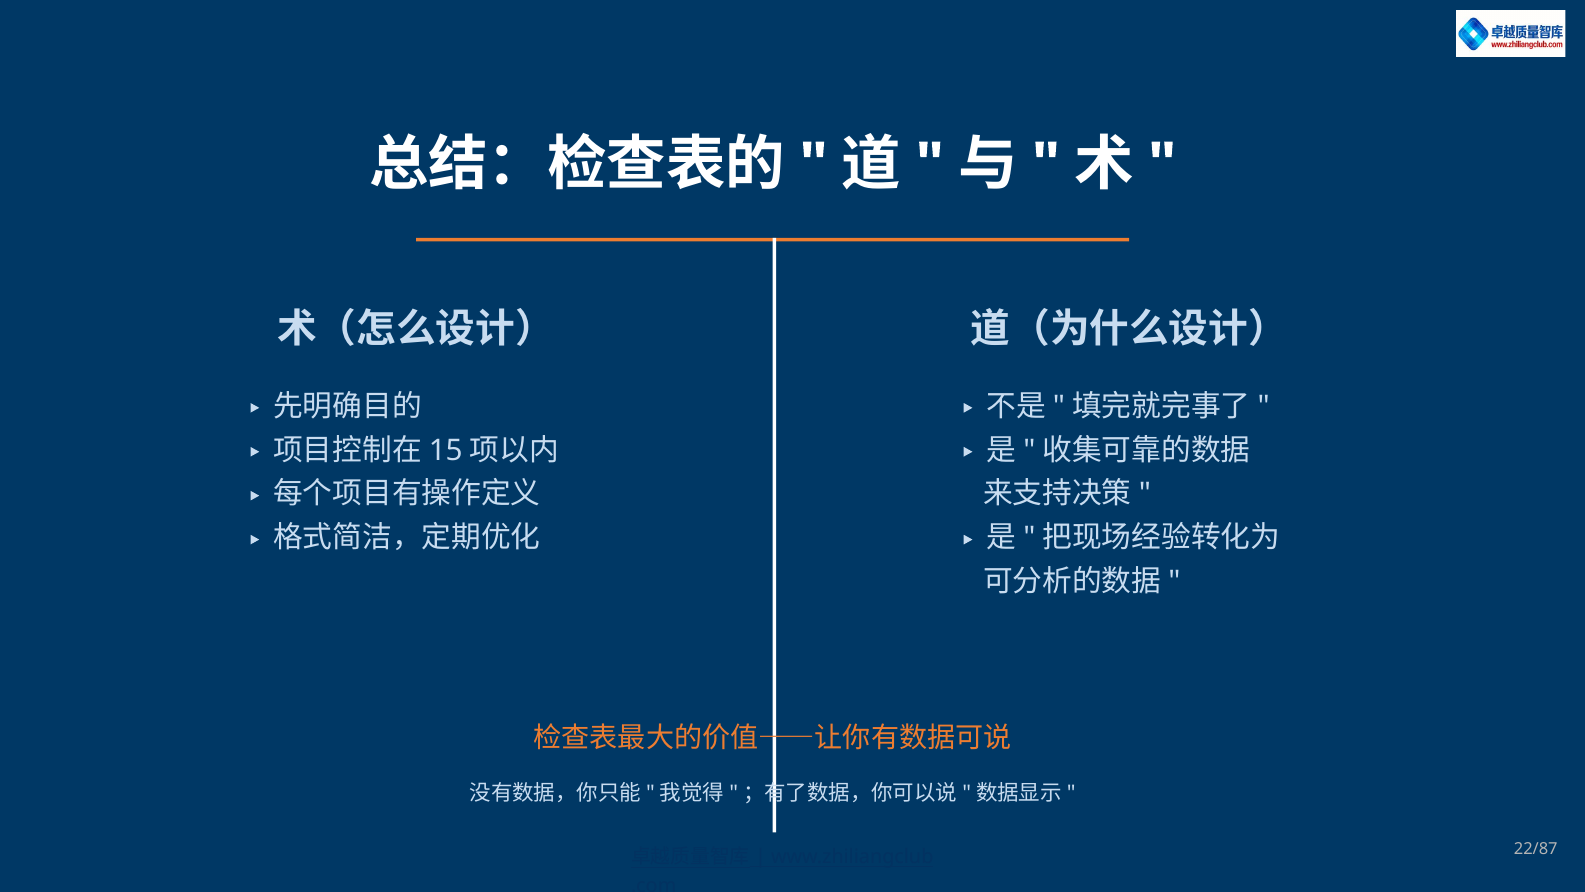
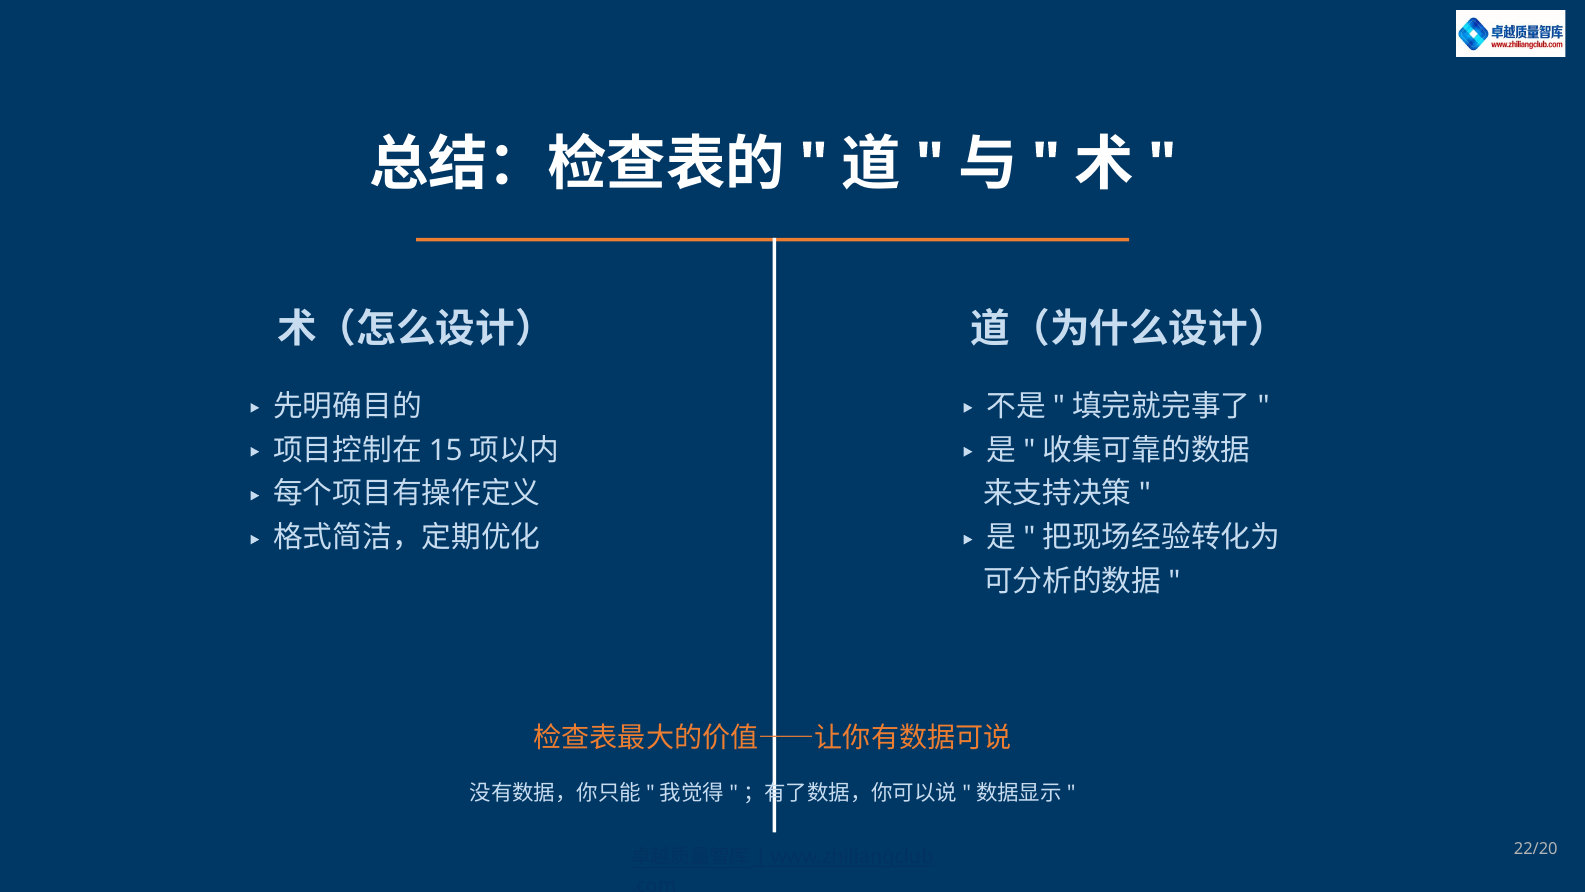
22/87: 22/87 -> 22/20 (1536, 849)
